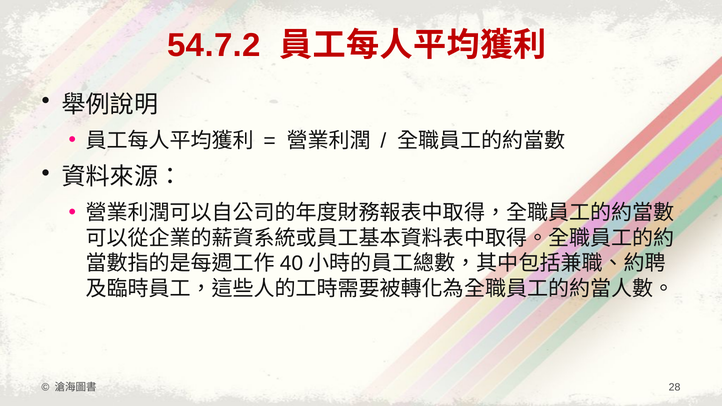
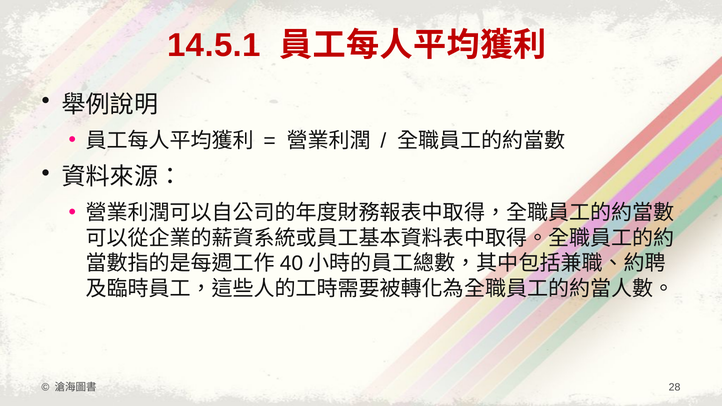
54.7.2: 54.7.2 -> 14.5.1 (214, 45)
